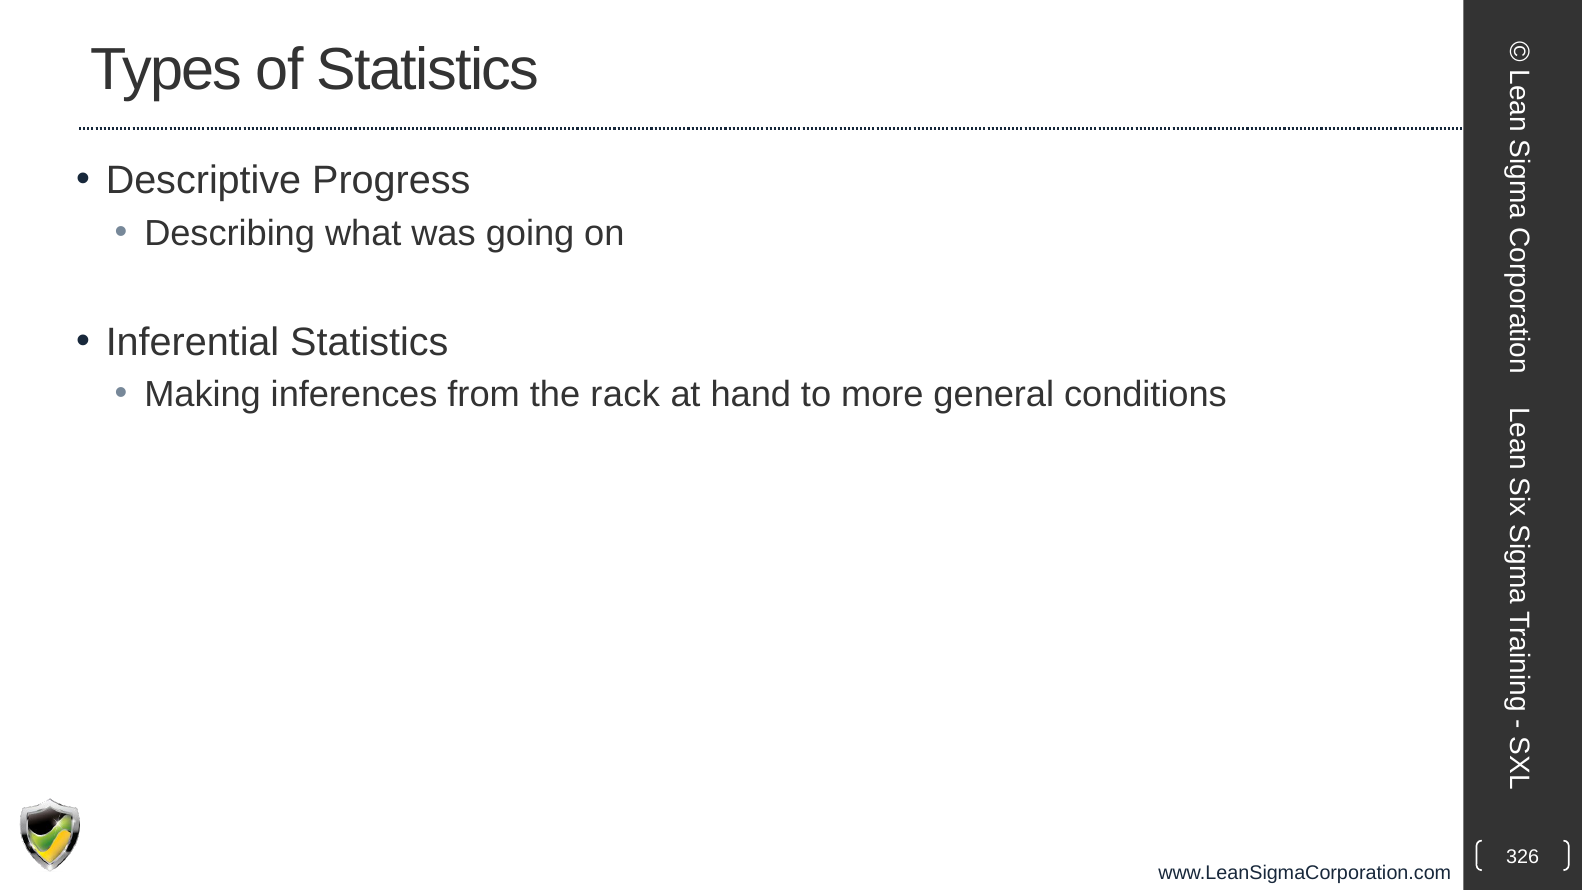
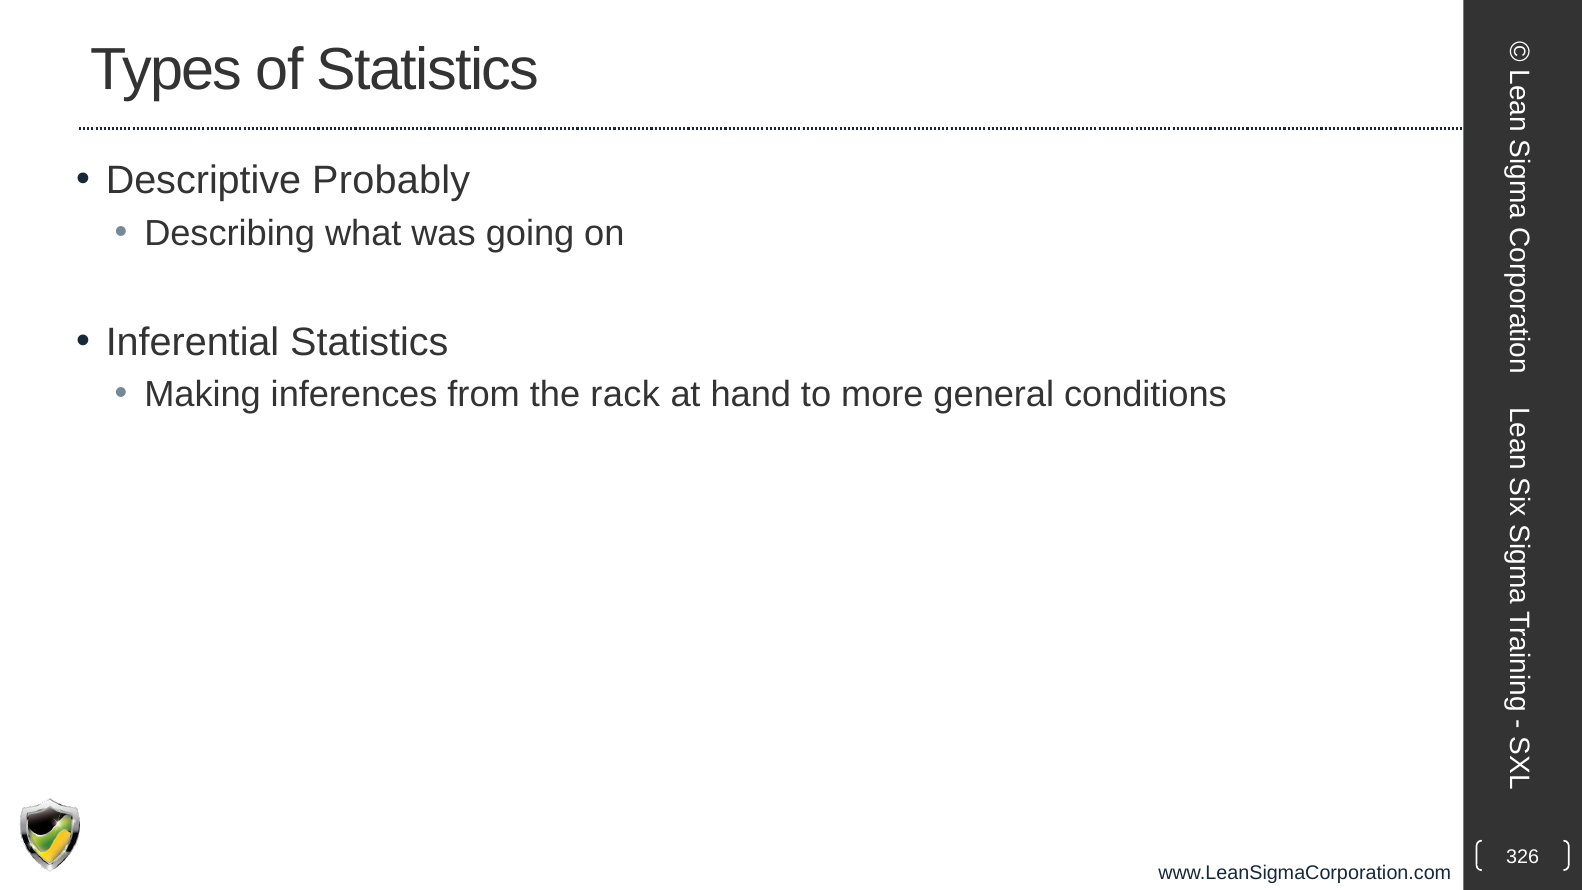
Progress: Progress -> Probably (391, 181)
